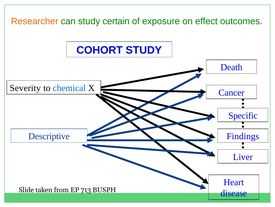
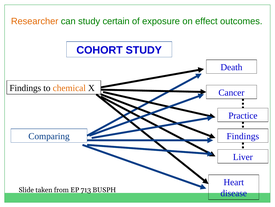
Severity: Severity -> Findings (25, 88)
chemical colour: blue -> orange (69, 88)
Specific: Specific -> Practice (243, 115)
Descriptive: Descriptive -> Comparing (49, 136)
